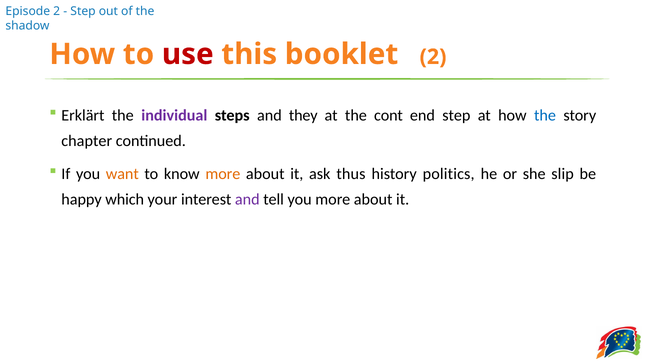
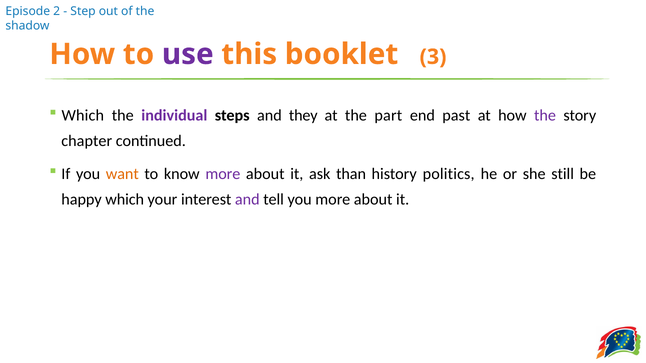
use colour: red -> purple (188, 54)
booklet 2: 2 -> 3 (433, 57)
Erklärt: Erklärt -> Which (83, 116)
cont: cont -> part (388, 116)
end step: step -> past (456, 116)
the colour: blue -> purple (545, 116)
more colour: orange -> purple (223, 174)
thus: thus -> than (351, 174)
slip: slip -> still (563, 174)
